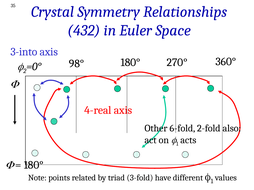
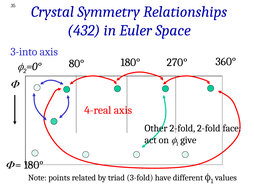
98°: 98° -> 80° (77, 64)
Other 6-fold: 6-fold -> 2-fold (182, 129)
also: also -> face (232, 129)
acts: acts -> give (188, 140)
